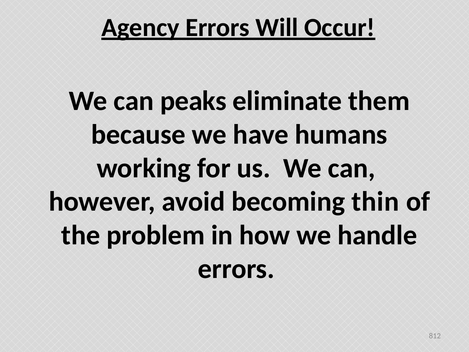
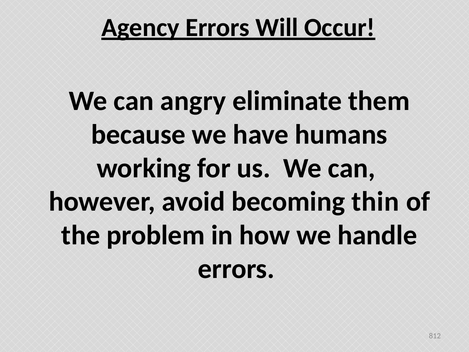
peaks: peaks -> angry (193, 101)
